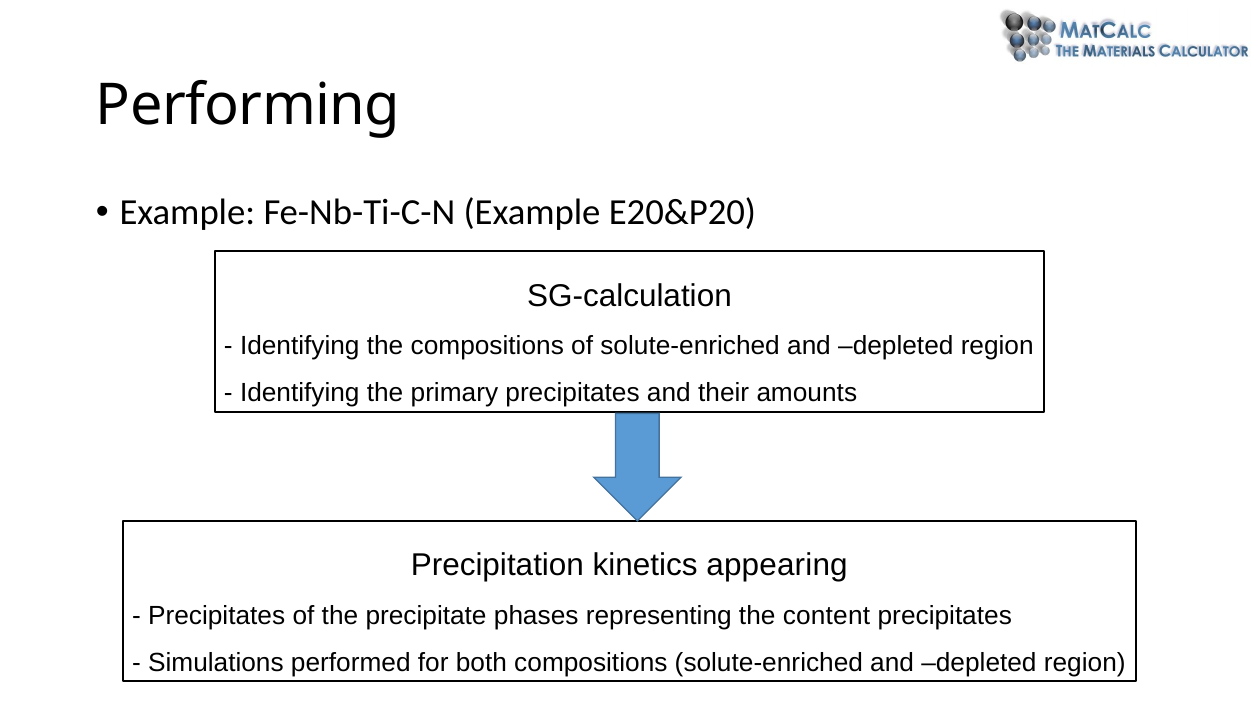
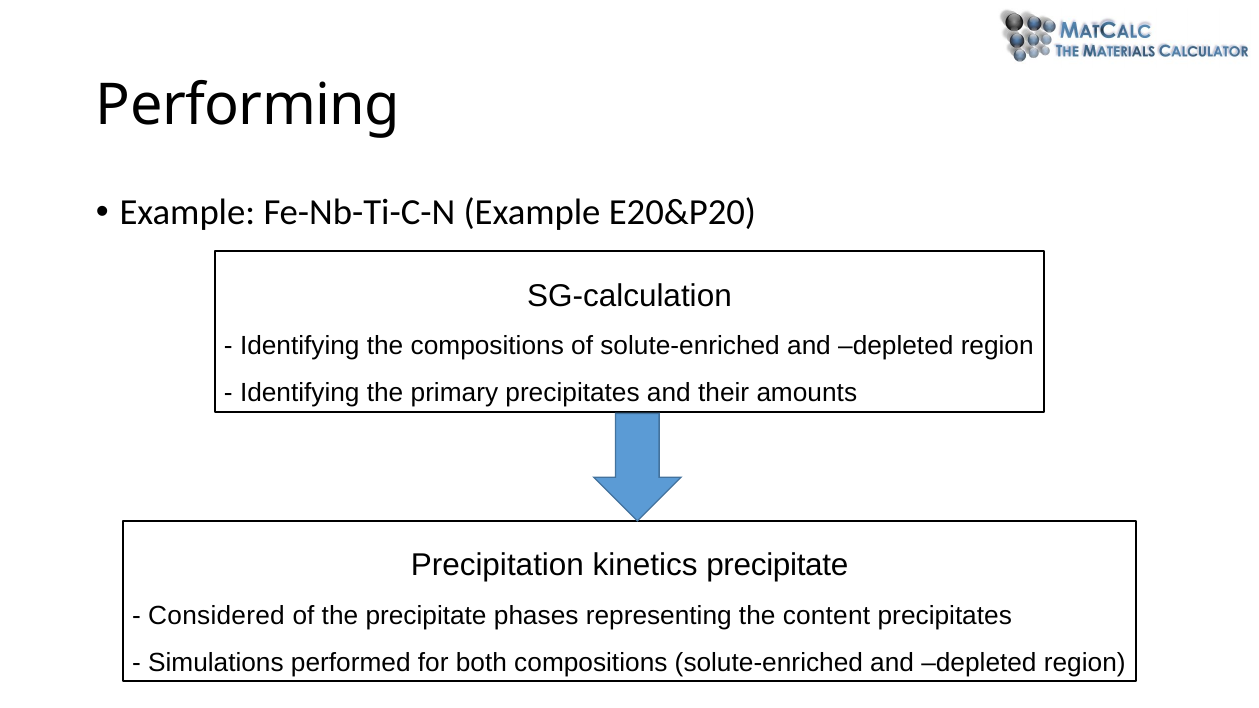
kinetics appearing: appearing -> precipitate (777, 566)
Precipitates: Precipitates -> Considered (216, 616)
